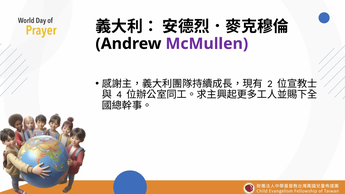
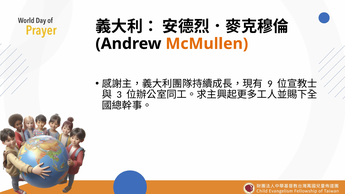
McMullen colour: purple -> orange (207, 44)
2: 2 -> 9 (270, 84)
4: 4 -> 3 (119, 95)
